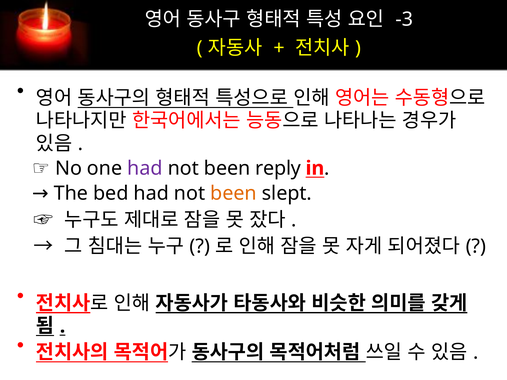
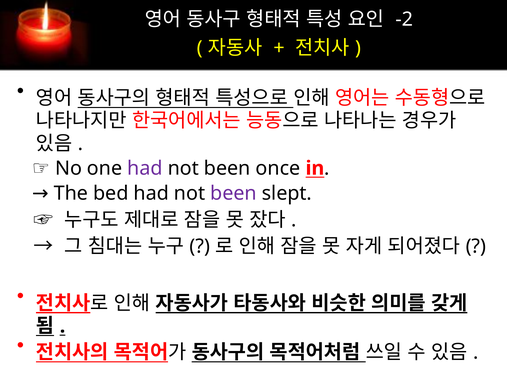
-3: -3 -> -2 (404, 19)
reply: reply -> once (278, 168)
been colour: orange -> purple (234, 193)
